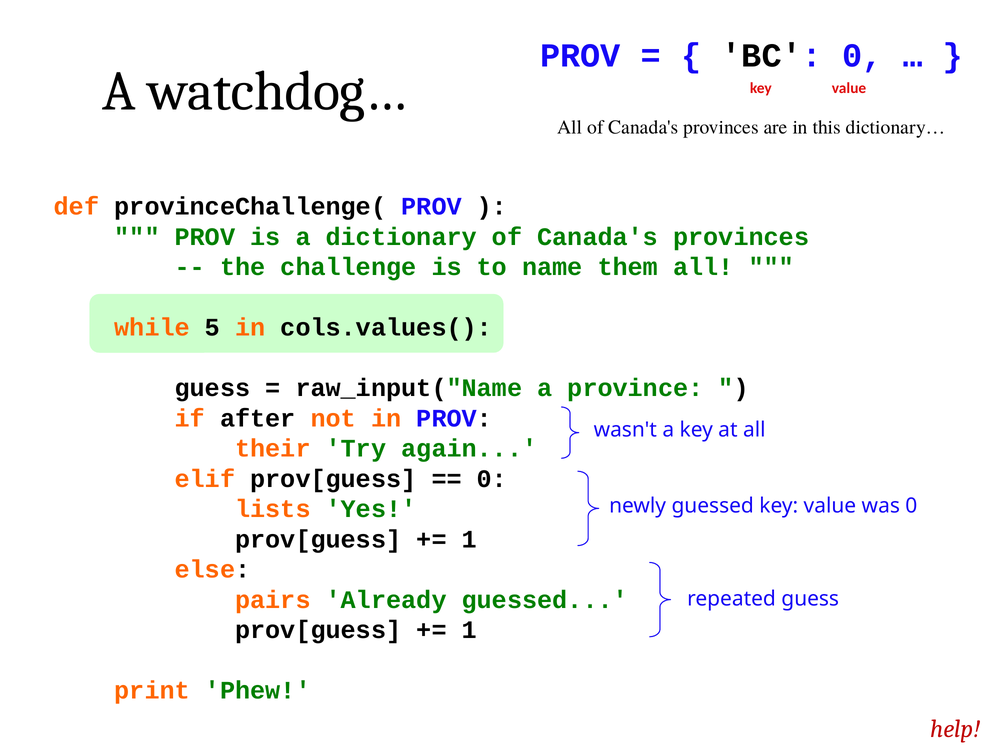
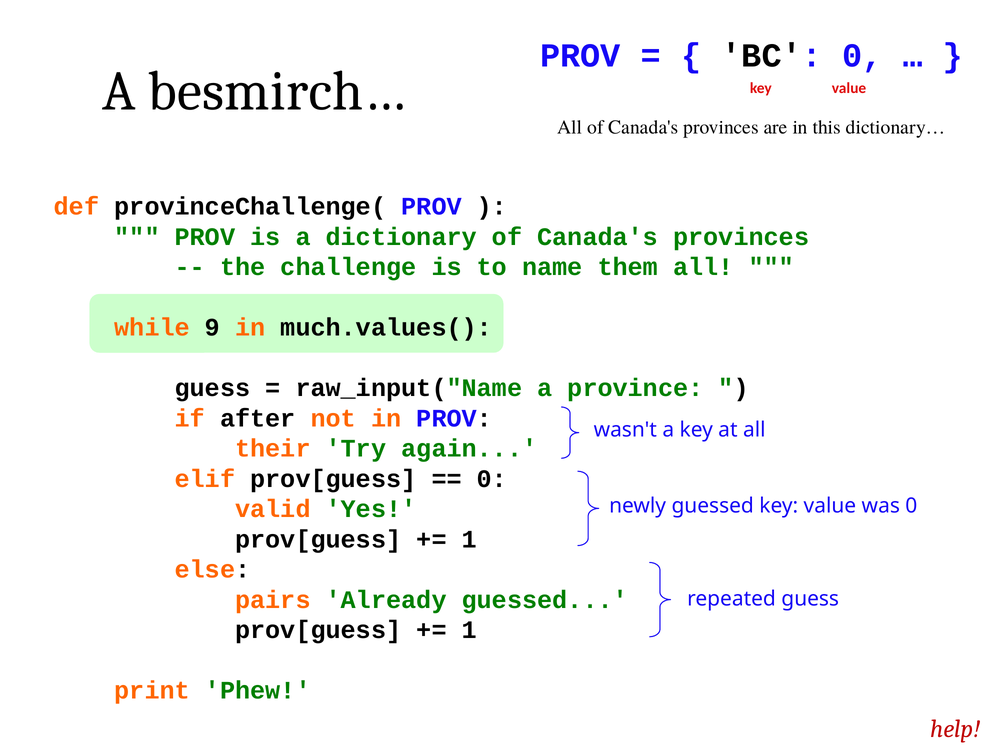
watchdog…: watchdog… -> besmirch… (277, 91)
5: 5 -> 9 (212, 327)
cols.values(: cols.values( -> much.values( (386, 327)
lists: lists -> valid (273, 509)
